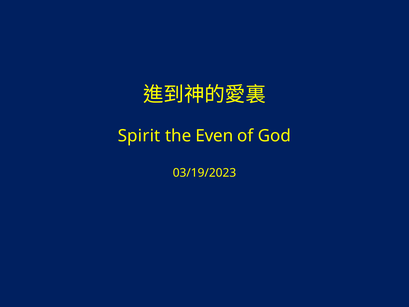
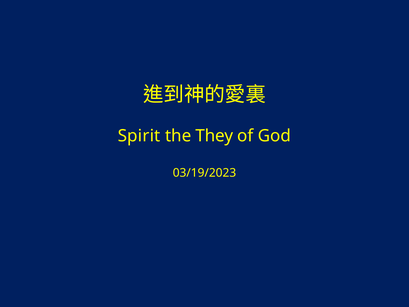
Even: Even -> They (214, 136)
